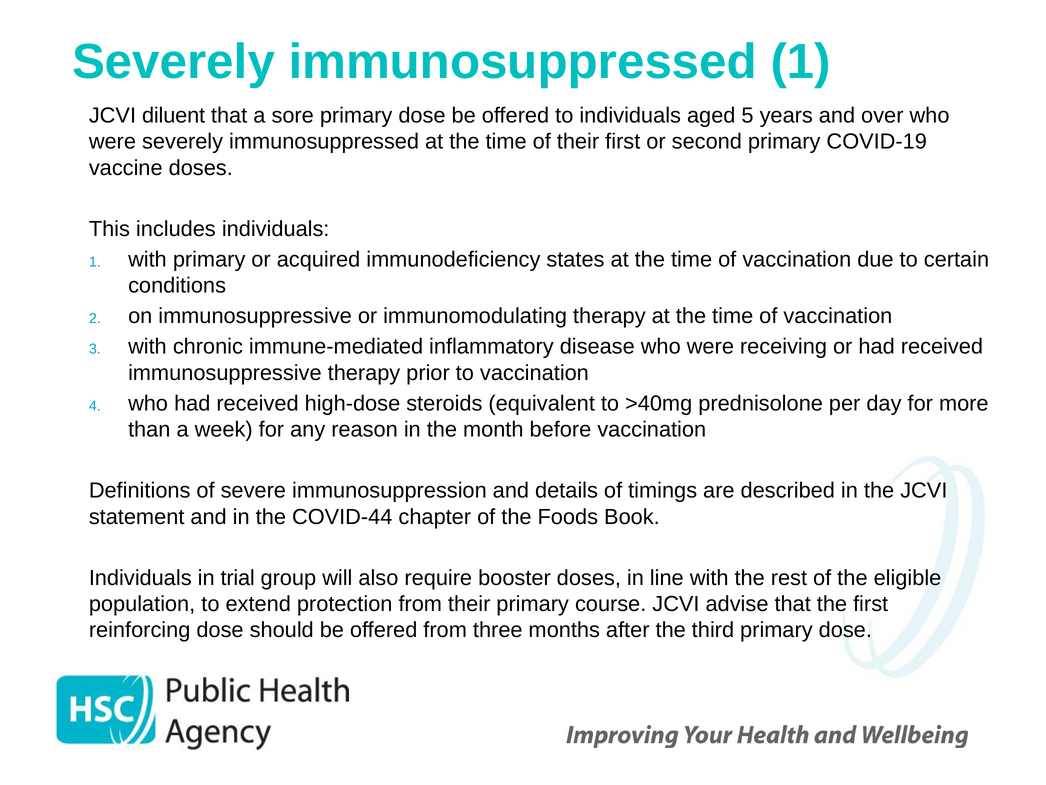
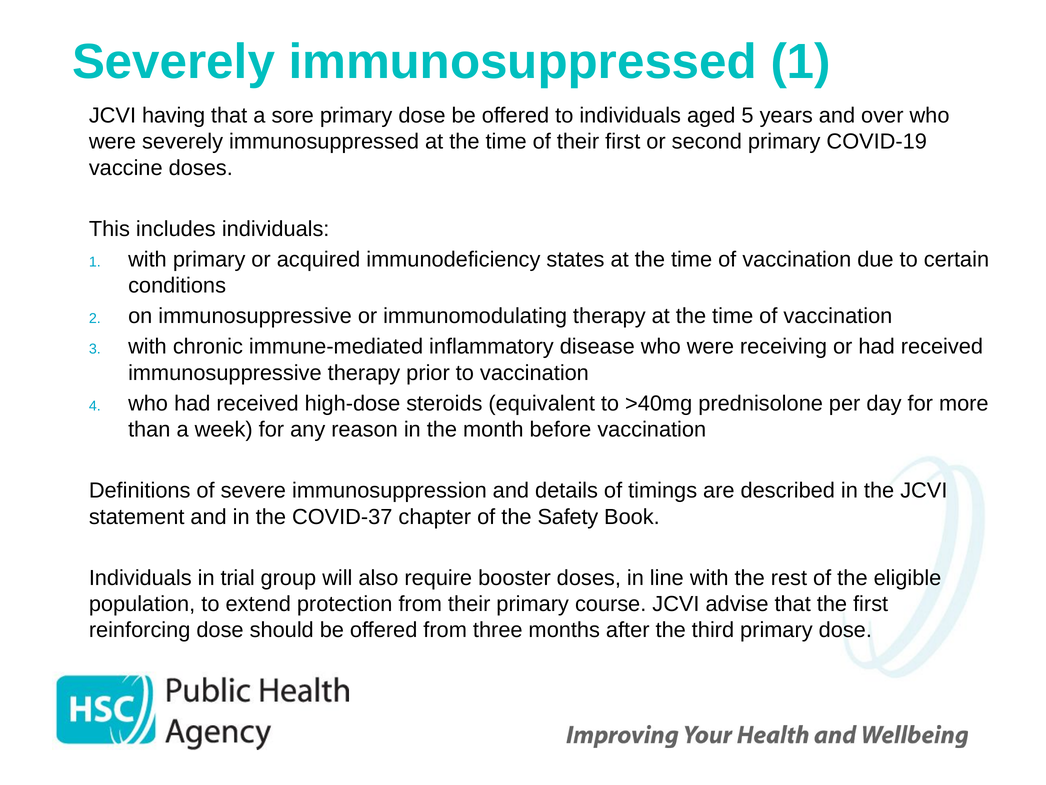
diluent: diluent -> having (174, 116)
COVID-44: COVID-44 -> COVID-37 (342, 517)
Foods: Foods -> Safety (568, 517)
